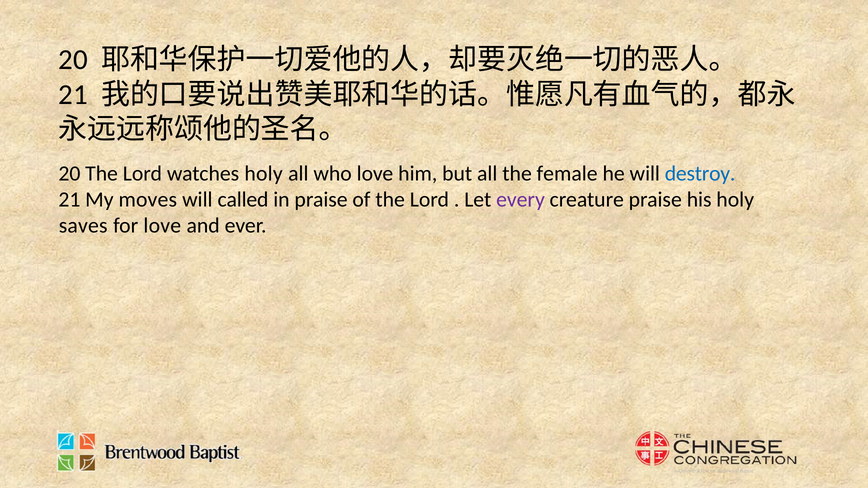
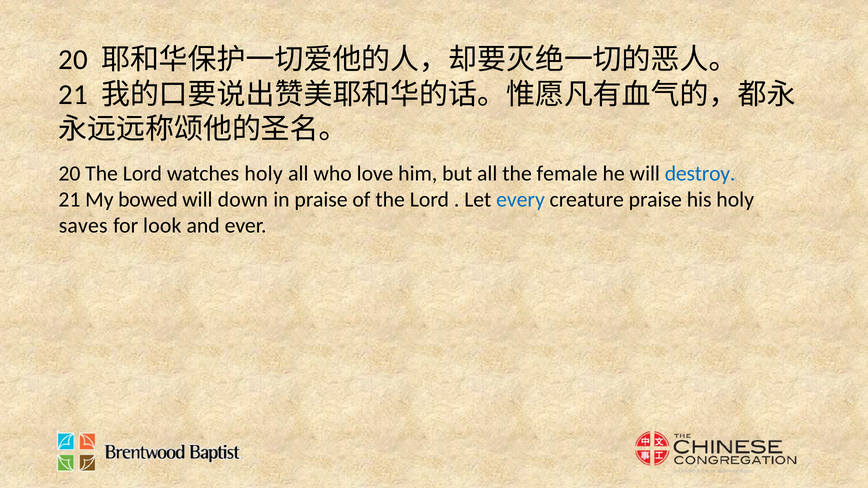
moves: moves -> bowed (148, 200)
called: called -> down (243, 200)
every colour: purple -> blue (521, 200)
for love: love -> look (162, 226)
